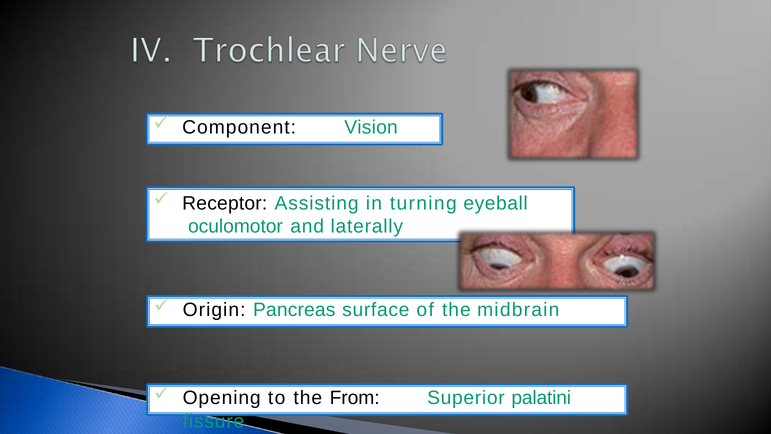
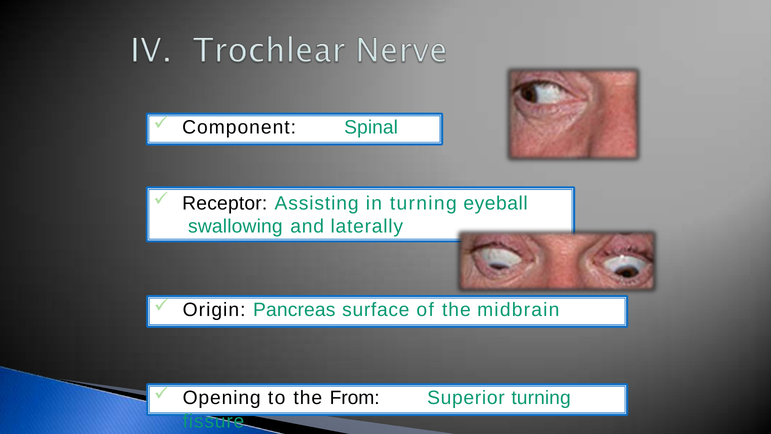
Vision: Vision -> Spinal (371, 127)
oculomotor: oculomotor -> swallowing (235, 226)
Superior palatini: palatini -> turning (541, 398)
